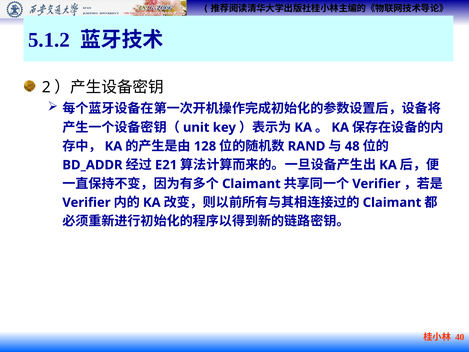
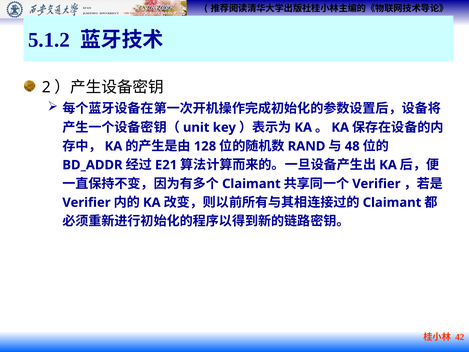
40: 40 -> 42 (460, 337)
